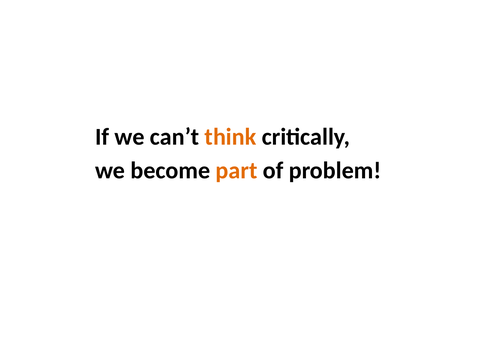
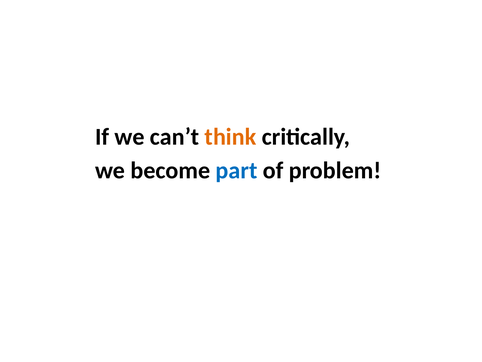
part colour: orange -> blue (236, 170)
